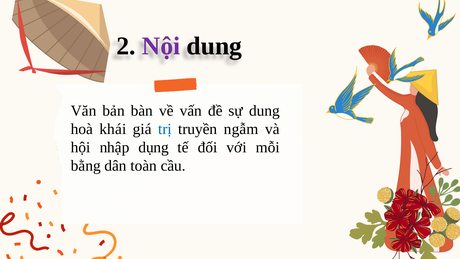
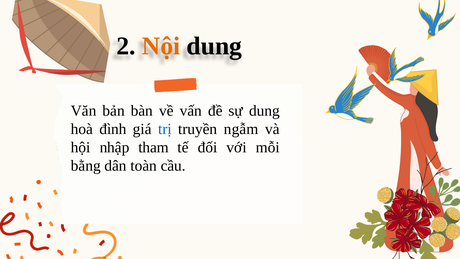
Nội colour: purple -> orange (161, 46)
khái: khái -> đình (113, 129)
dụng: dụng -> tham (154, 147)
